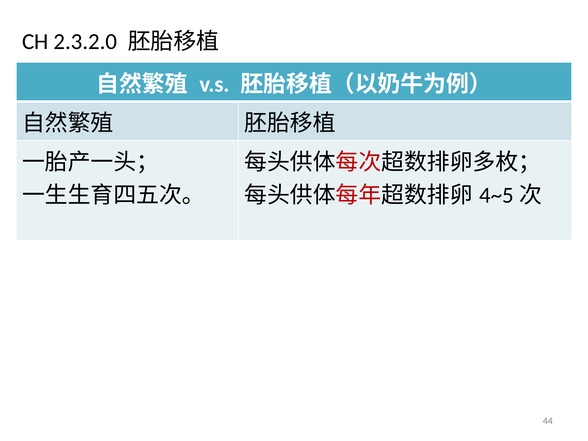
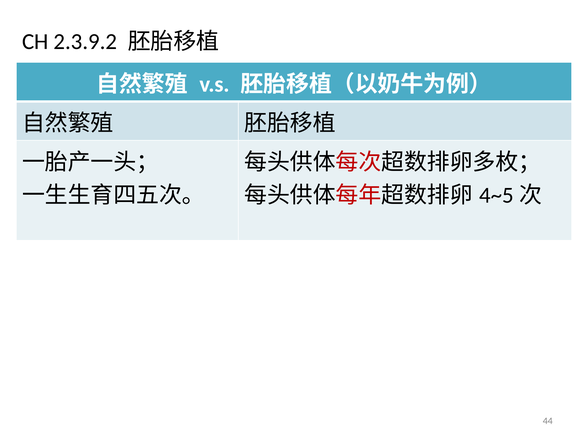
2.3.2.0: 2.3.2.0 -> 2.3.9.2 (85, 42)
